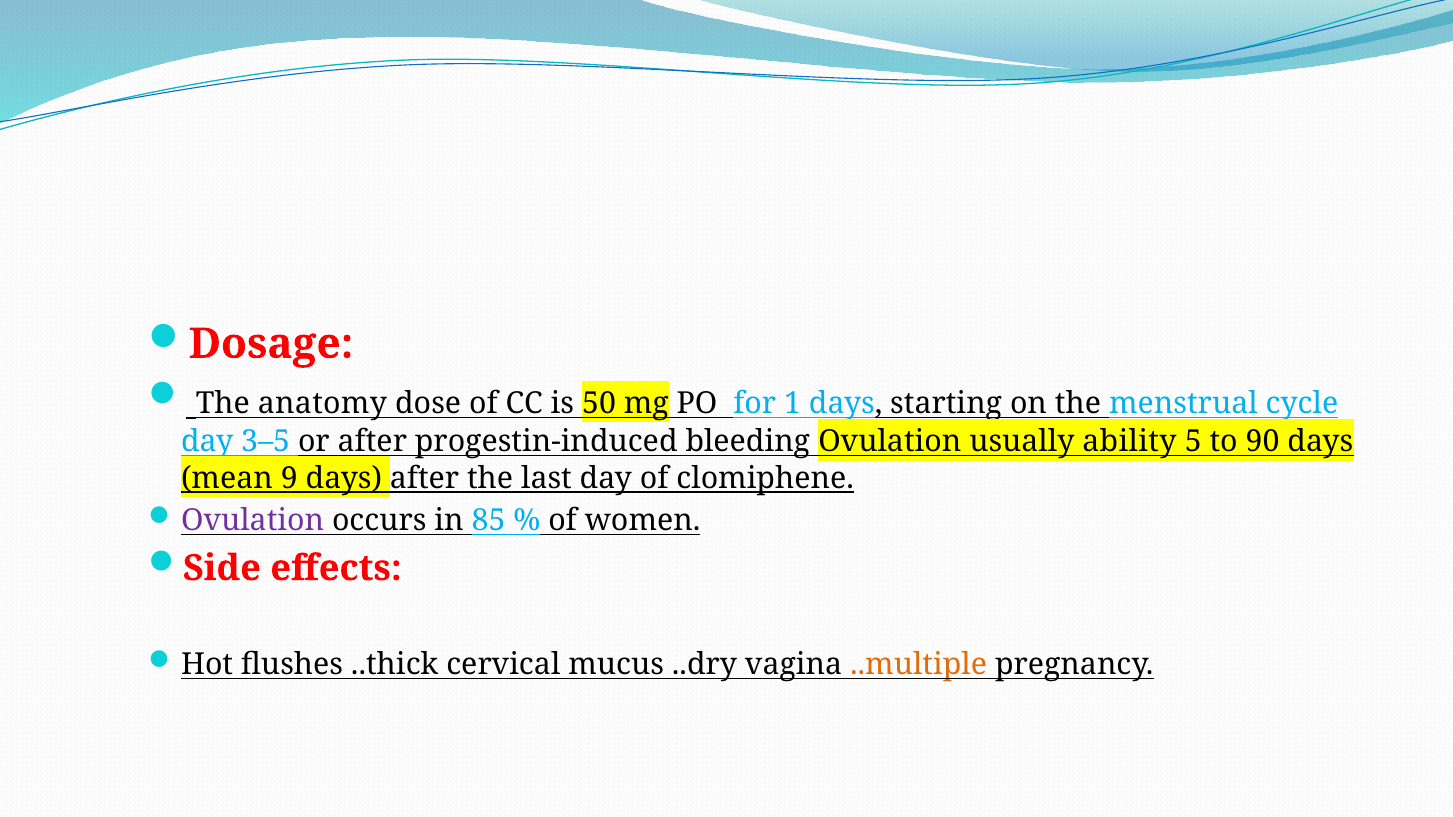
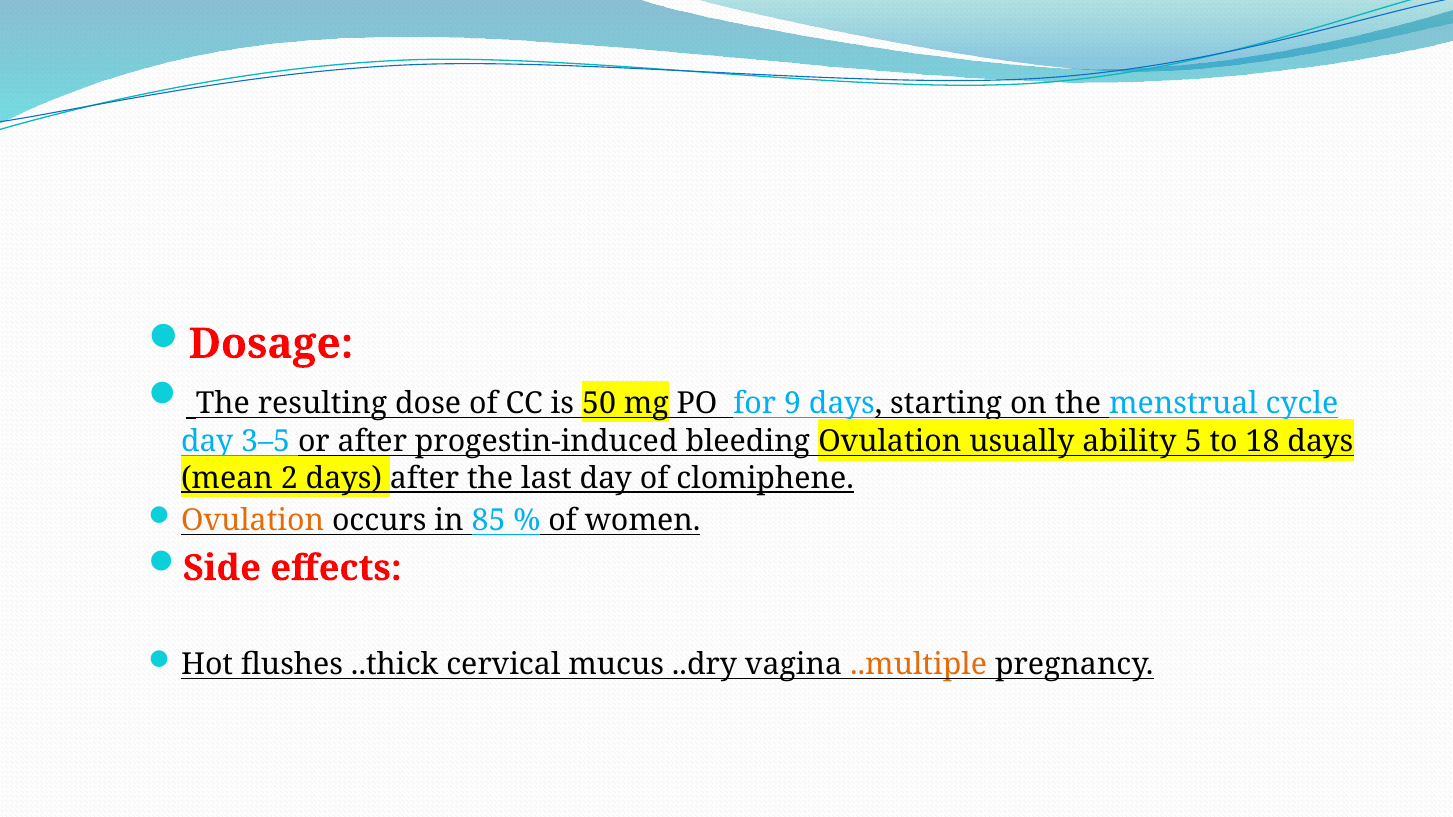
anatomy: anatomy -> resulting (322, 404)
1: 1 -> 9 (793, 404)
90: 90 -> 18 (1263, 442)
9: 9 -> 2 (289, 478)
Ovulation colour: purple -> orange (253, 521)
